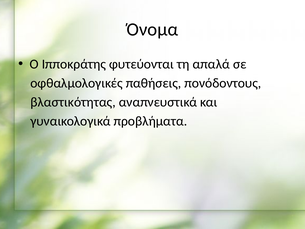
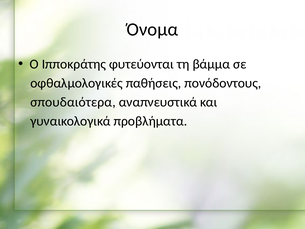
απαλά: απαλά -> βάμμα (211, 64)
βλαστικότητας: βλαστικότητας -> σπουδαιότερα (73, 102)
